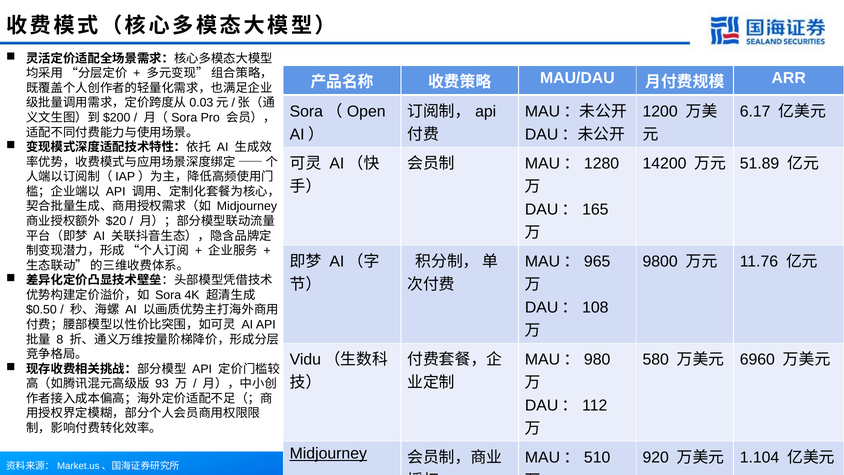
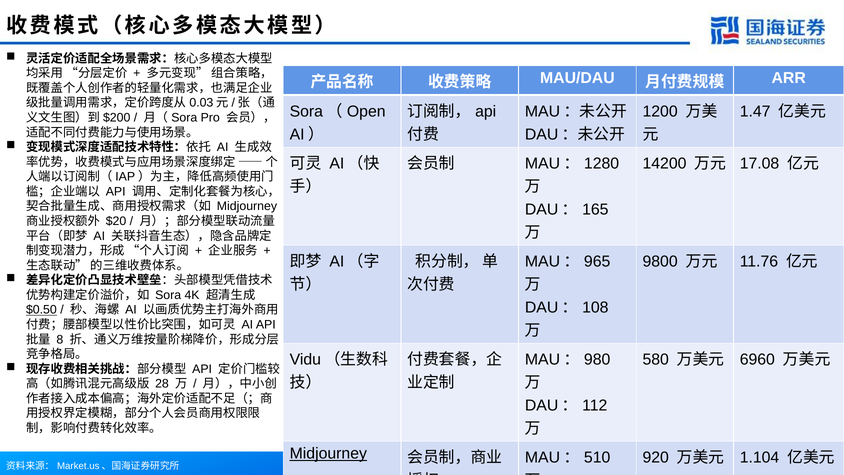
6.17: 6.17 -> 1.47 (755, 111)
51.89: 51.89 -> 17.08 (760, 163)
$0.50 underline: none -> present (41, 310)
93: 93 -> 28 (162, 384)
